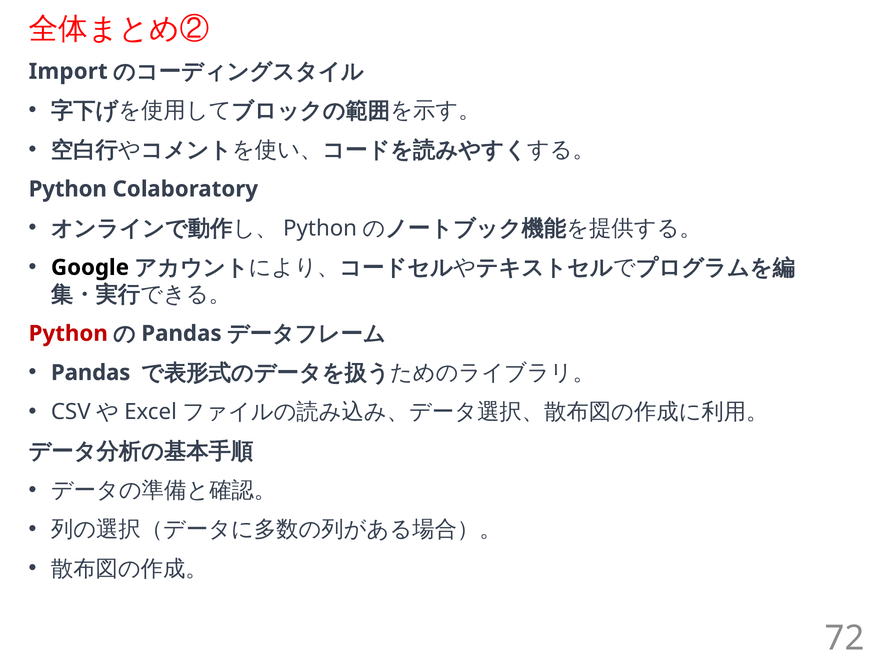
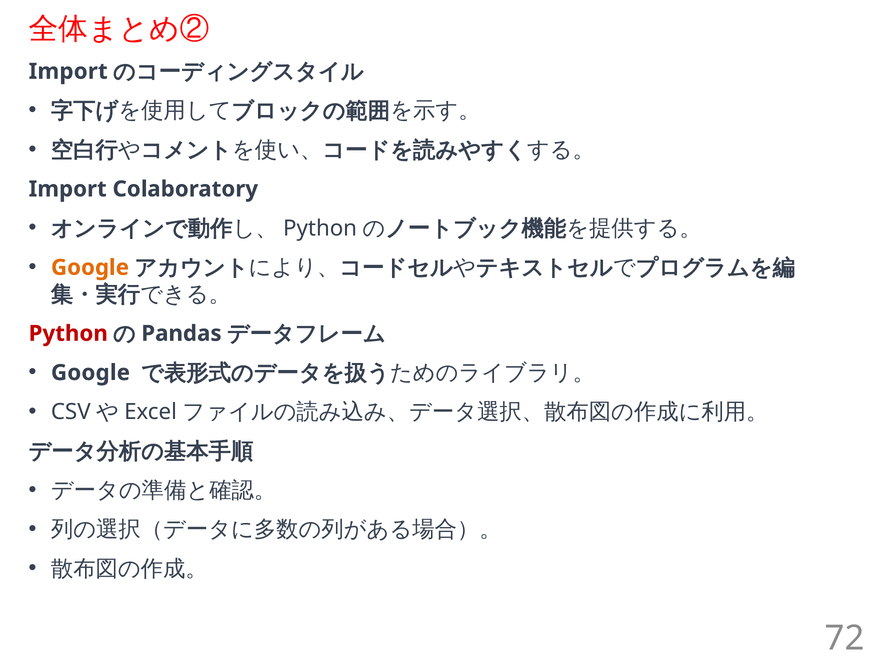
Python: Python -> Import (68, 189)
Google colour: black -> orange (90, 267)
Pandas: Pandas -> Google (90, 373)
